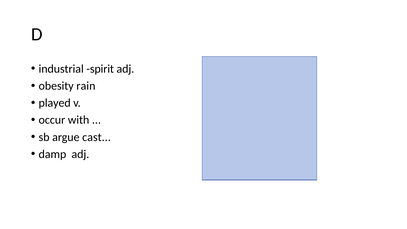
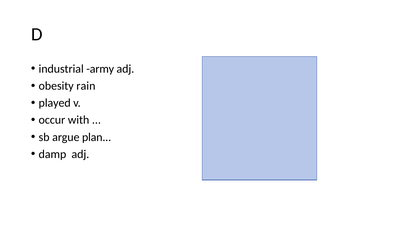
spirit: spirit -> army (100, 69)
cast: cast -> plan (97, 137)
